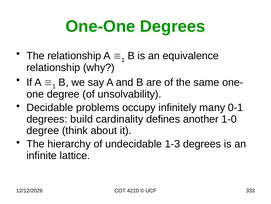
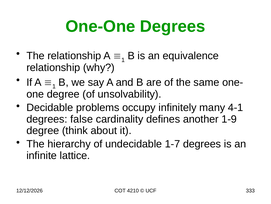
0-1: 0-1 -> 4-1 (236, 107)
build: build -> false (82, 119)
1-0: 1-0 -> 1-9 (229, 119)
1-3: 1-3 -> 1-7 (173, 144)
